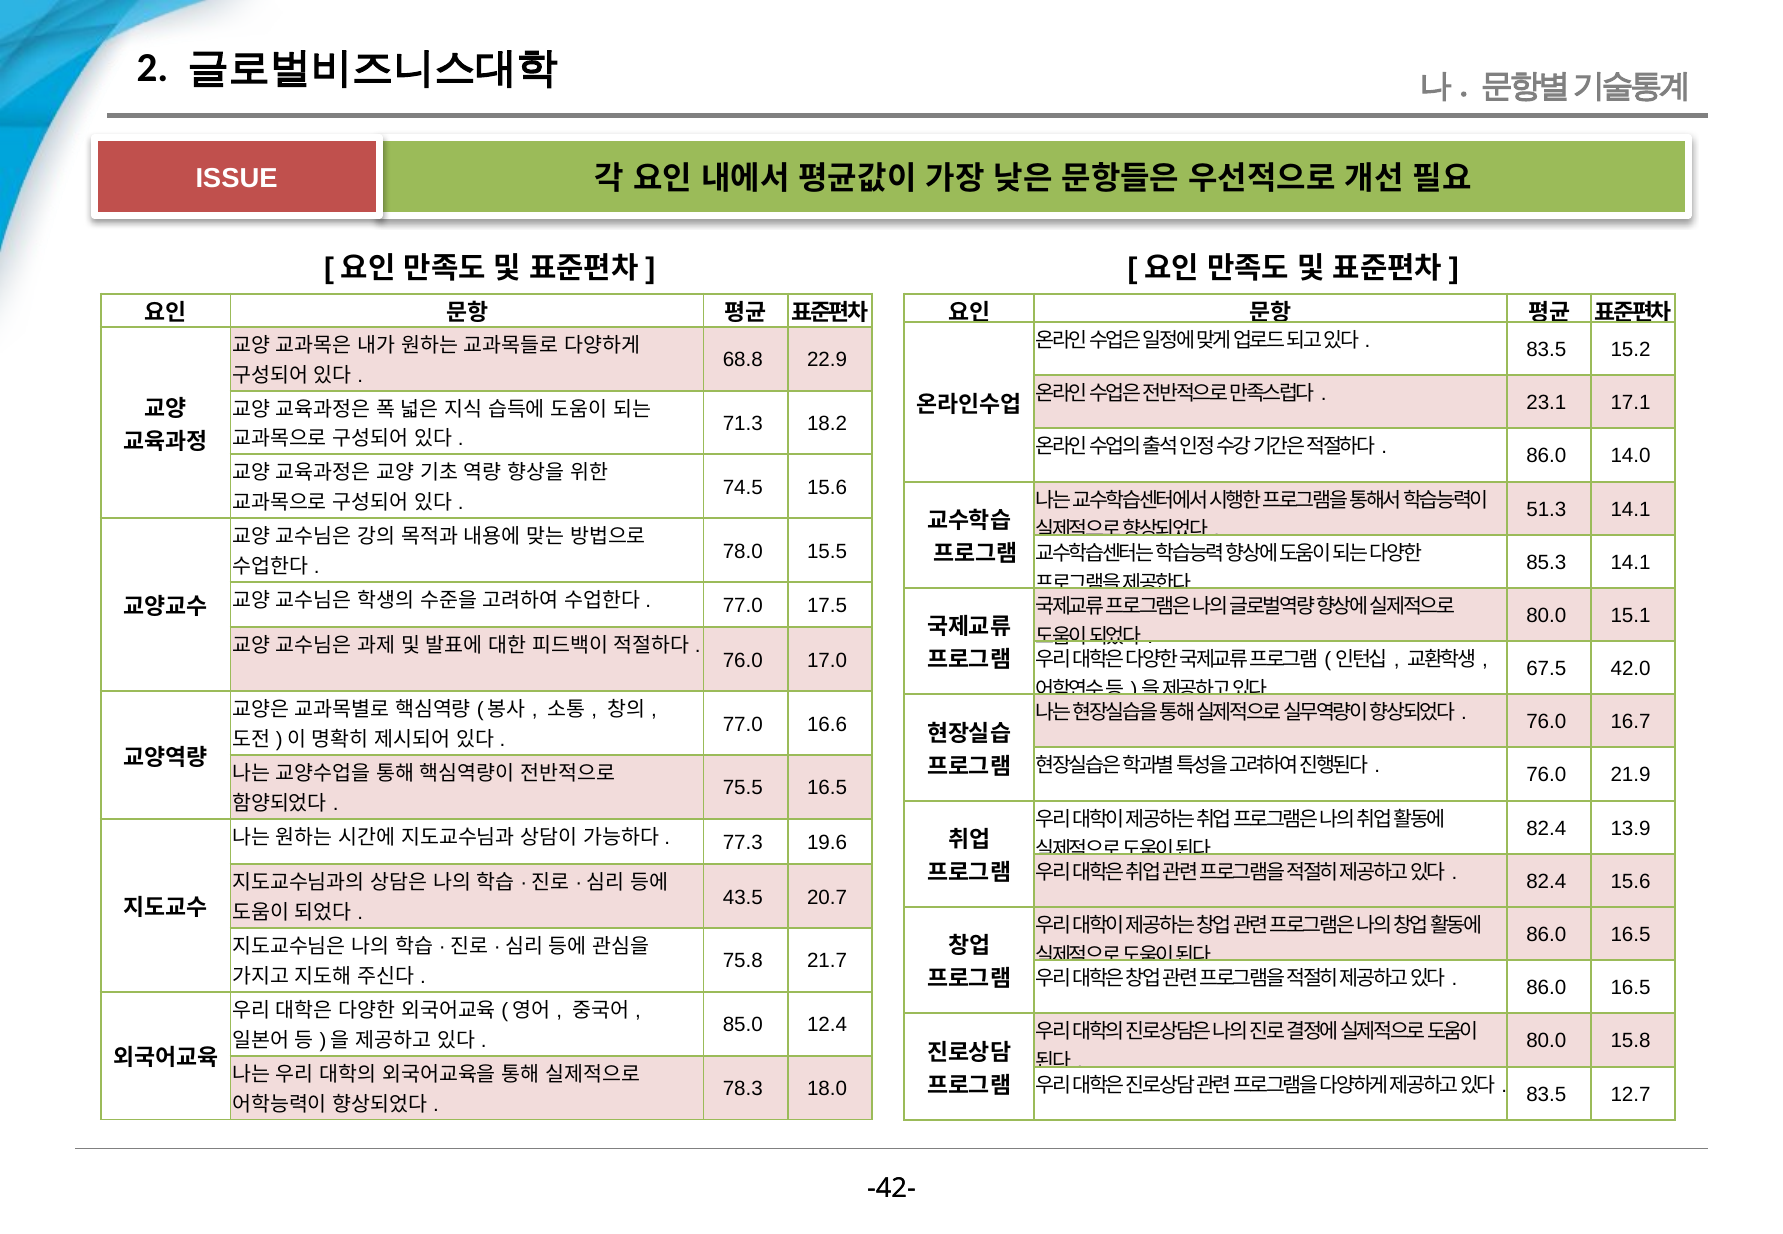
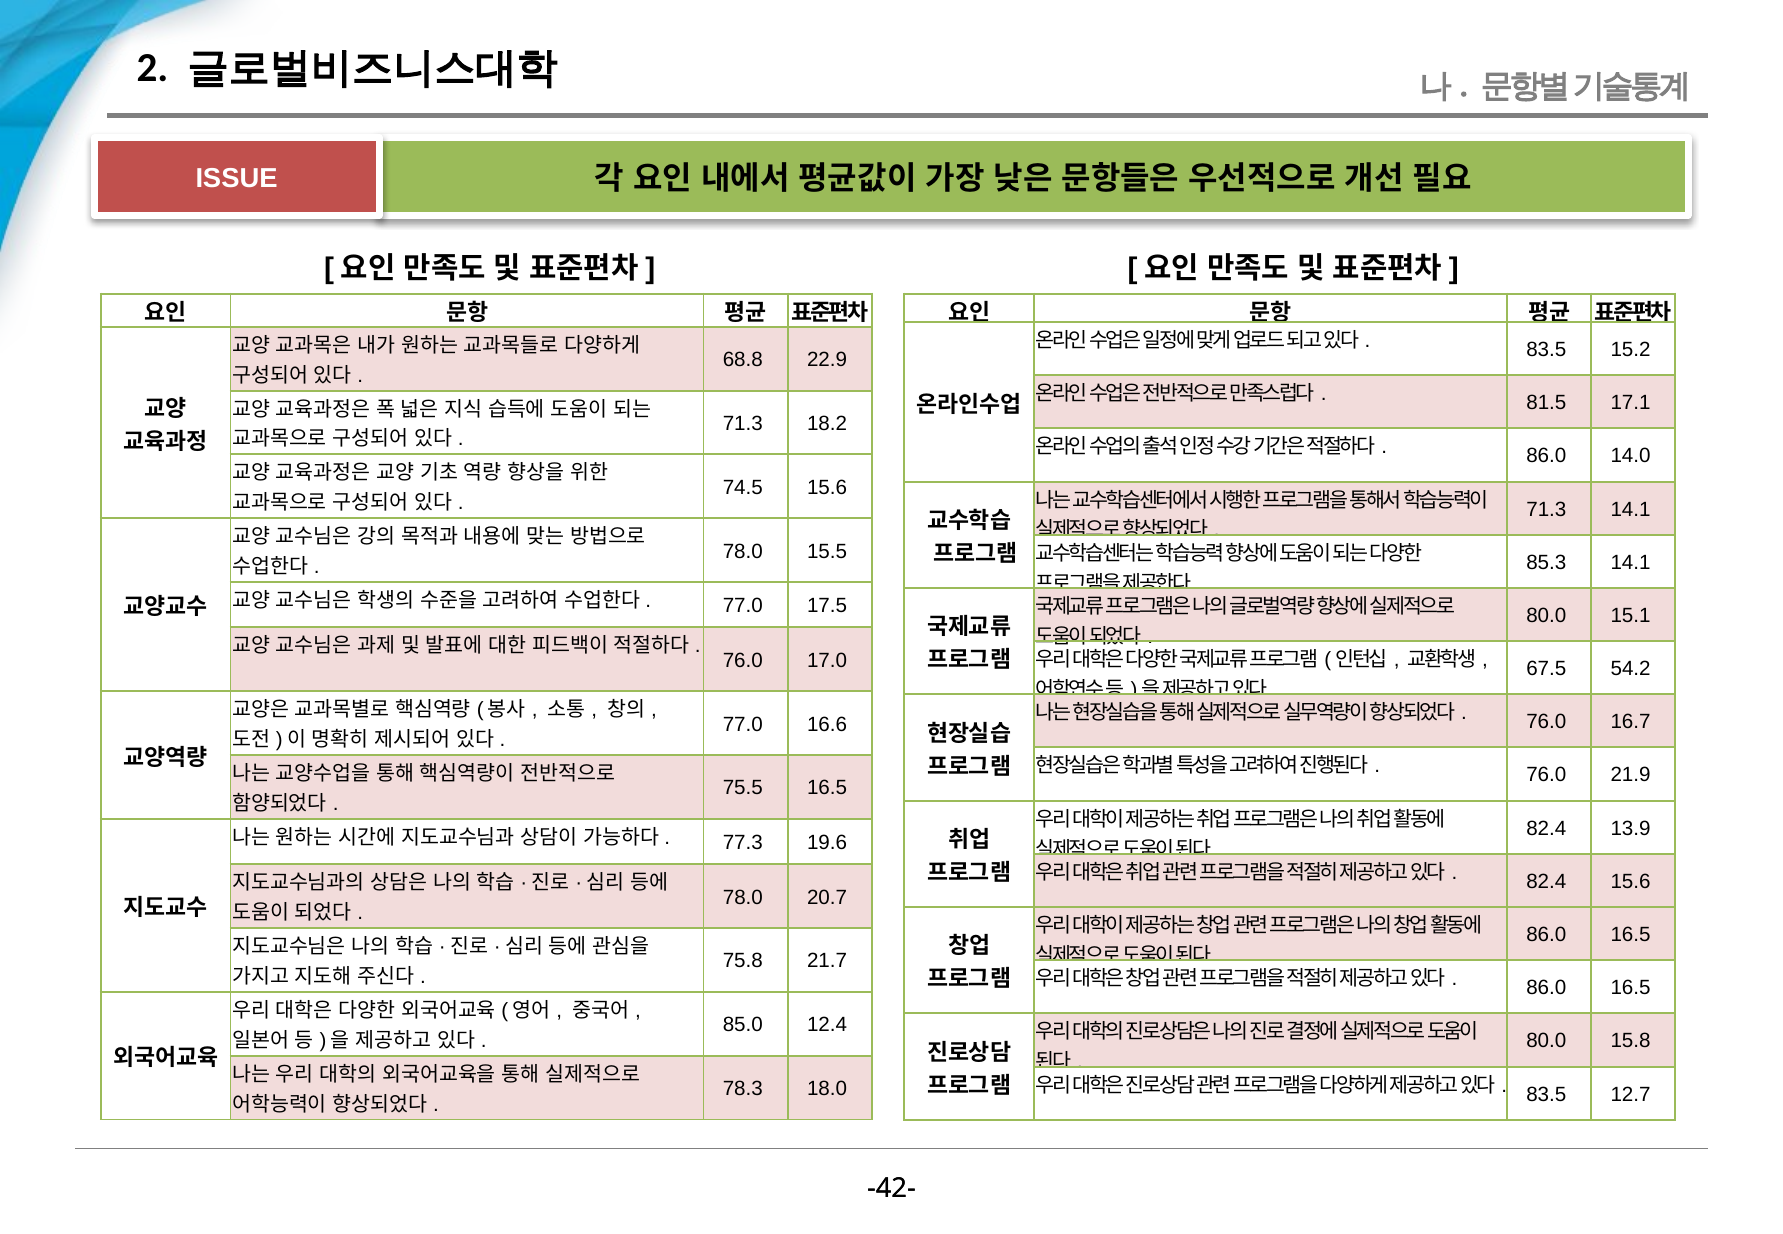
23.1: 23.1 -> 81.5 (1546, 403)
51.3: 51.3 -> 71.3 (1546, 509)
42.0: 42.0 -> 54.2 (1631, 669)
43.5: 43.5 -> 78.0 (743, 898)
